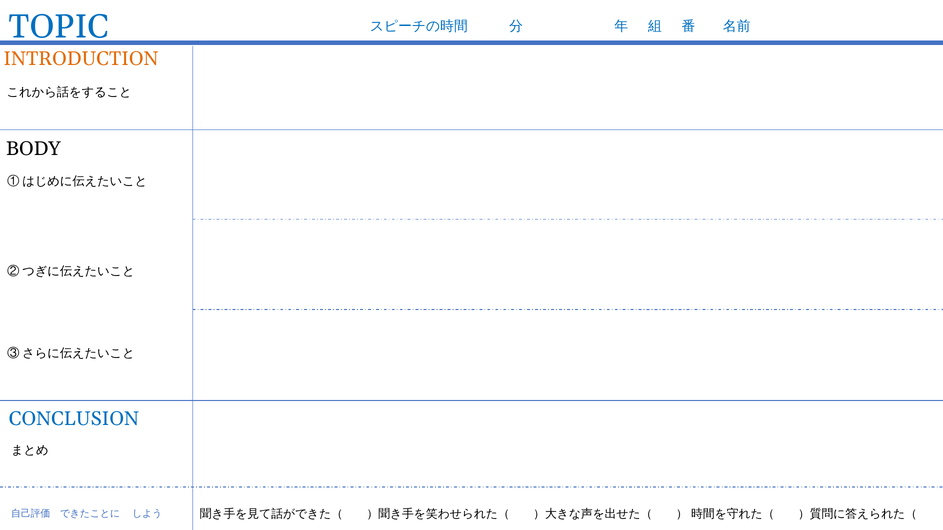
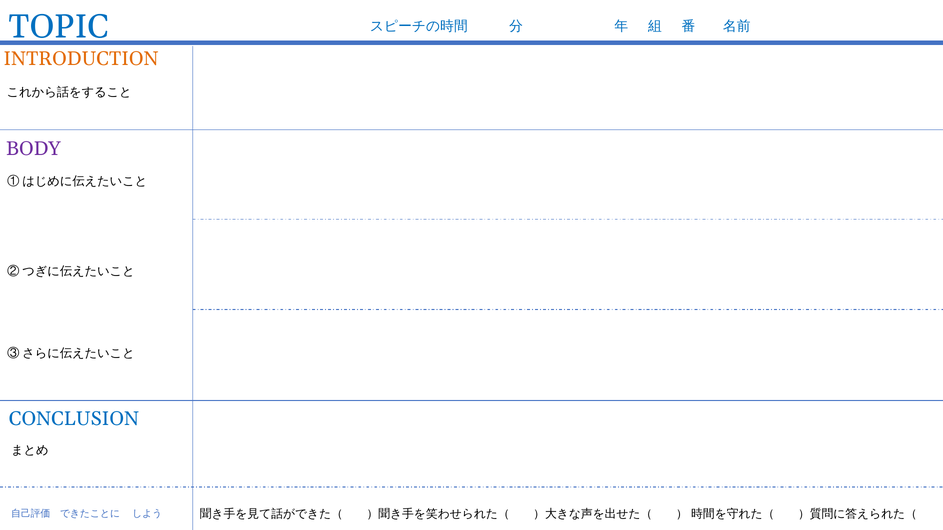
BODY colour: black -> purple (33, 149)
